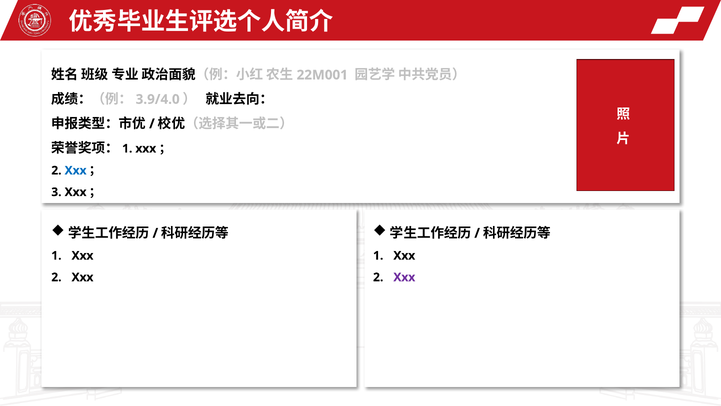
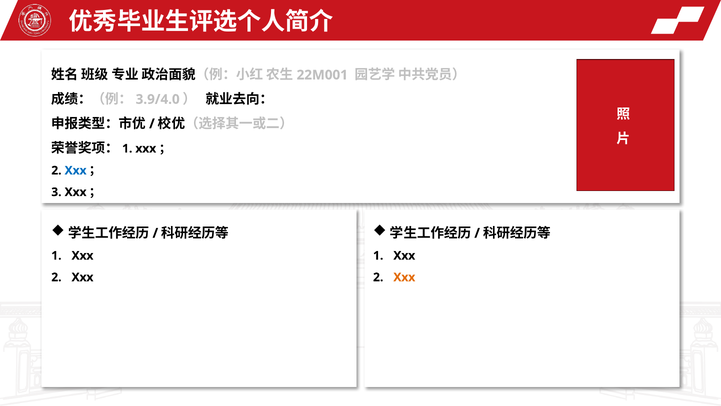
Xxx colour: purple -> orange (404, 277)
